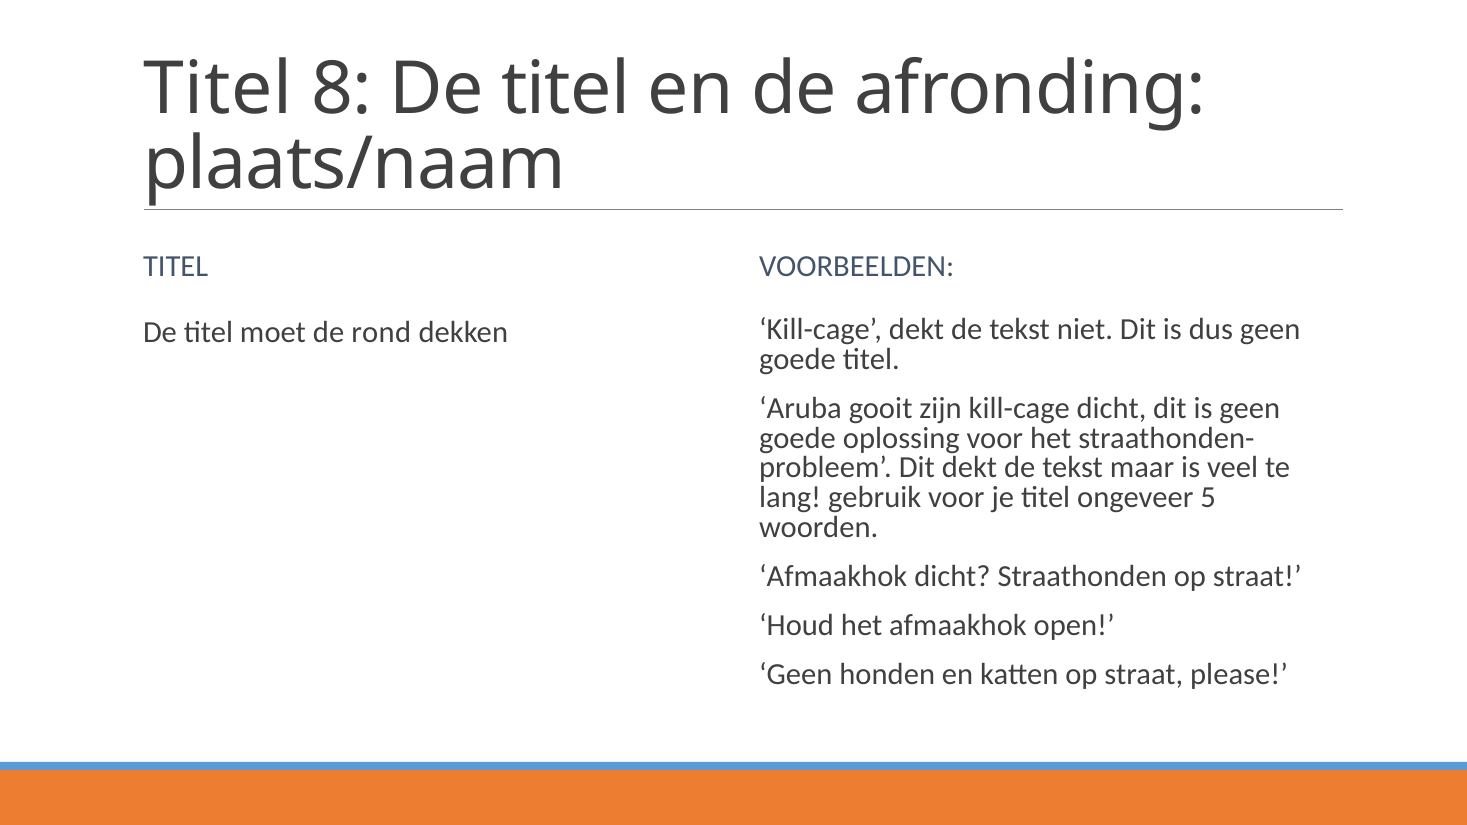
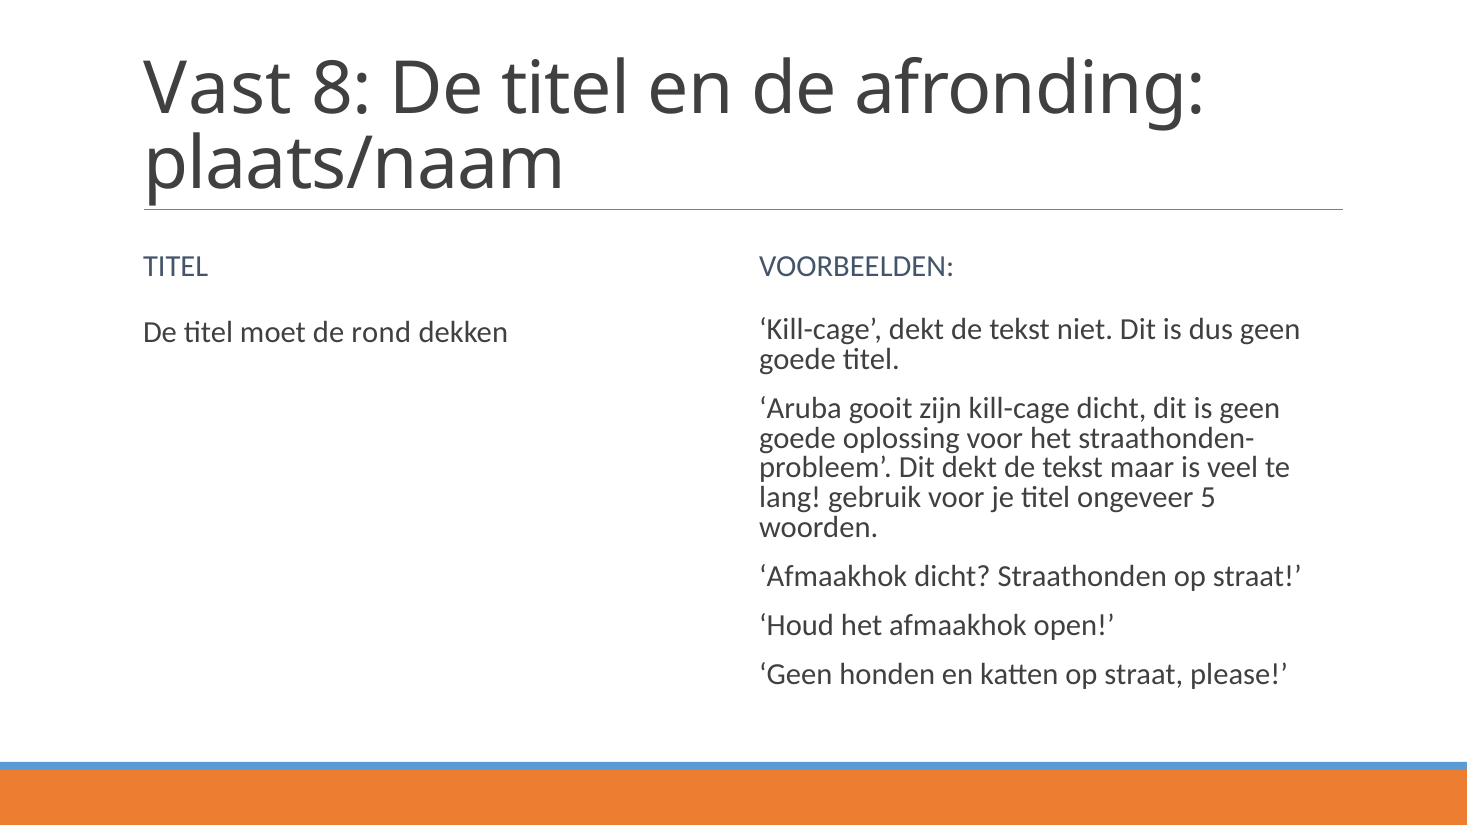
Titel: Titel -> Vast (218, 90)
